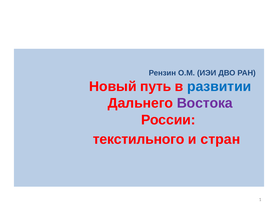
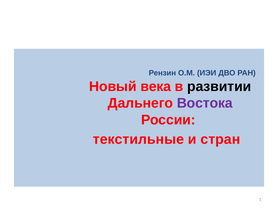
путь: путь -> века (156, 86)
развитии colour: blue -> black (219, 86)
текстильного: текстильного -> текстильные (138, 139)
